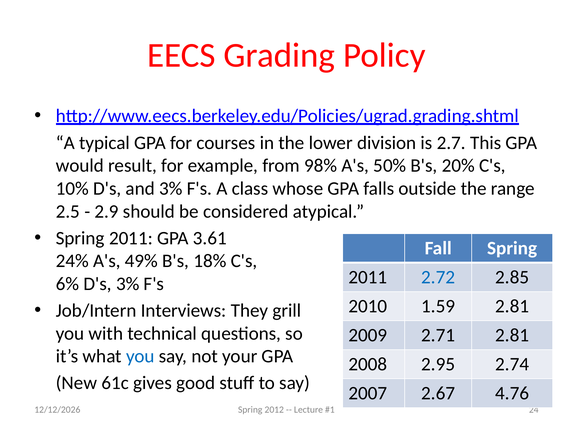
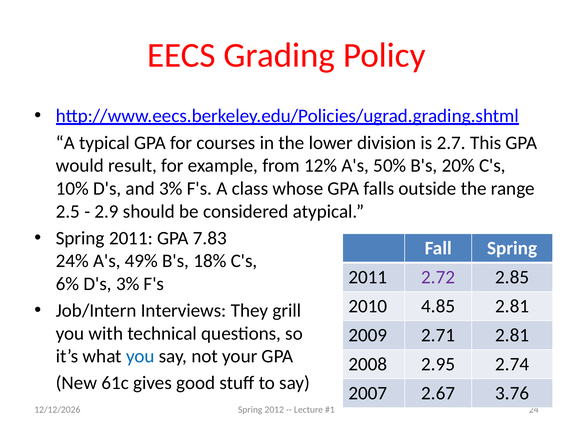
98%: 98% -> 12% (321, 166)
3.61: 3.61 -> 7.83 (210, 239)
2.72 colour: blue -> purple (438, 278)
1.59: 1.59 -> 4.85 (438, 307)
4.76: 4.76 -> 3.76 (512, 394)
